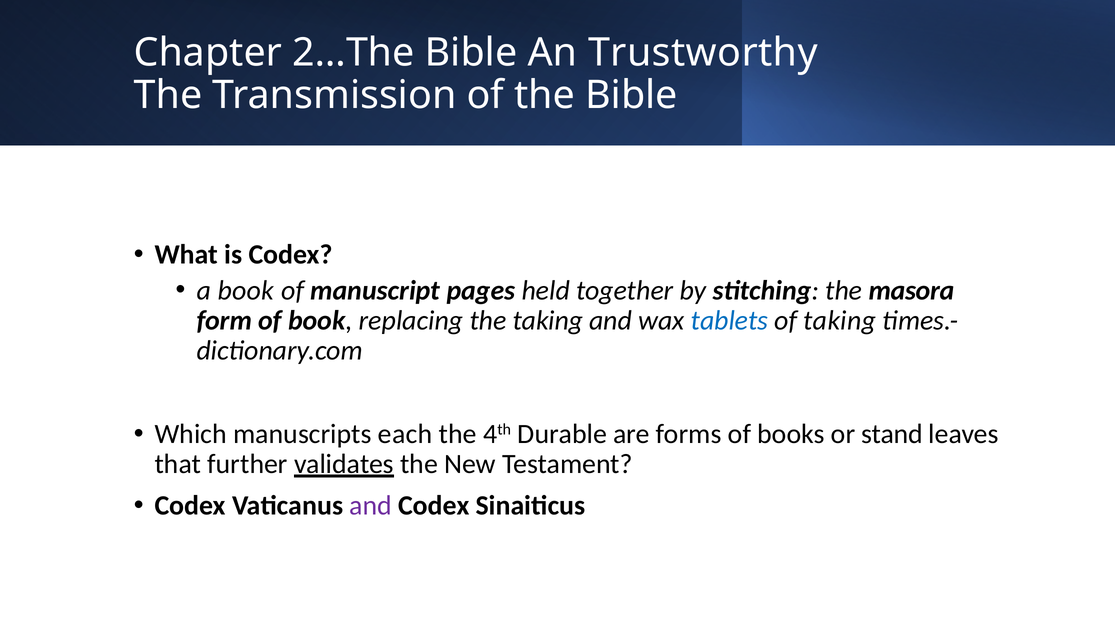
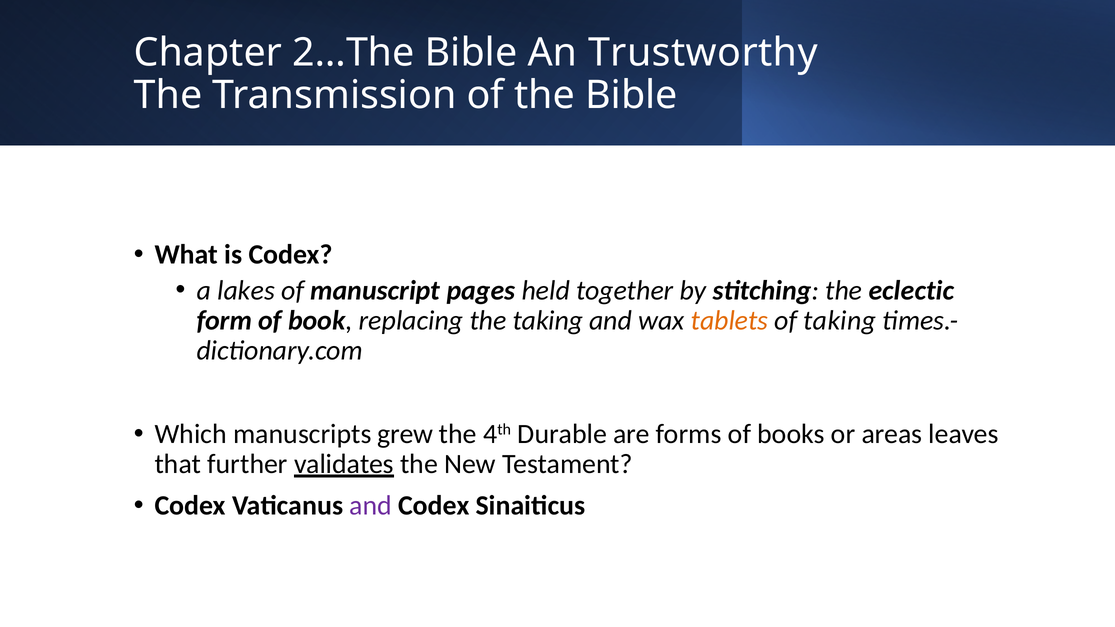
a book: book -> lakes (246, 290)
masora: masora -> eclectic (911, 290)
tablets colour: blue -> orange (729, 321)
each: each -> grew (405, 434)
stand: stand -> areas (892, 434)
